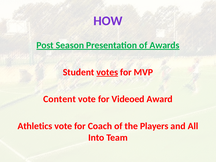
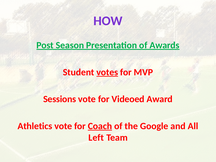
Content: Content -> Sessions (60, 99)
Coach underline: none -> present (100, 126)
Players: Players -> Google (154, 126)
Into: Into -> Left (96, 138)
